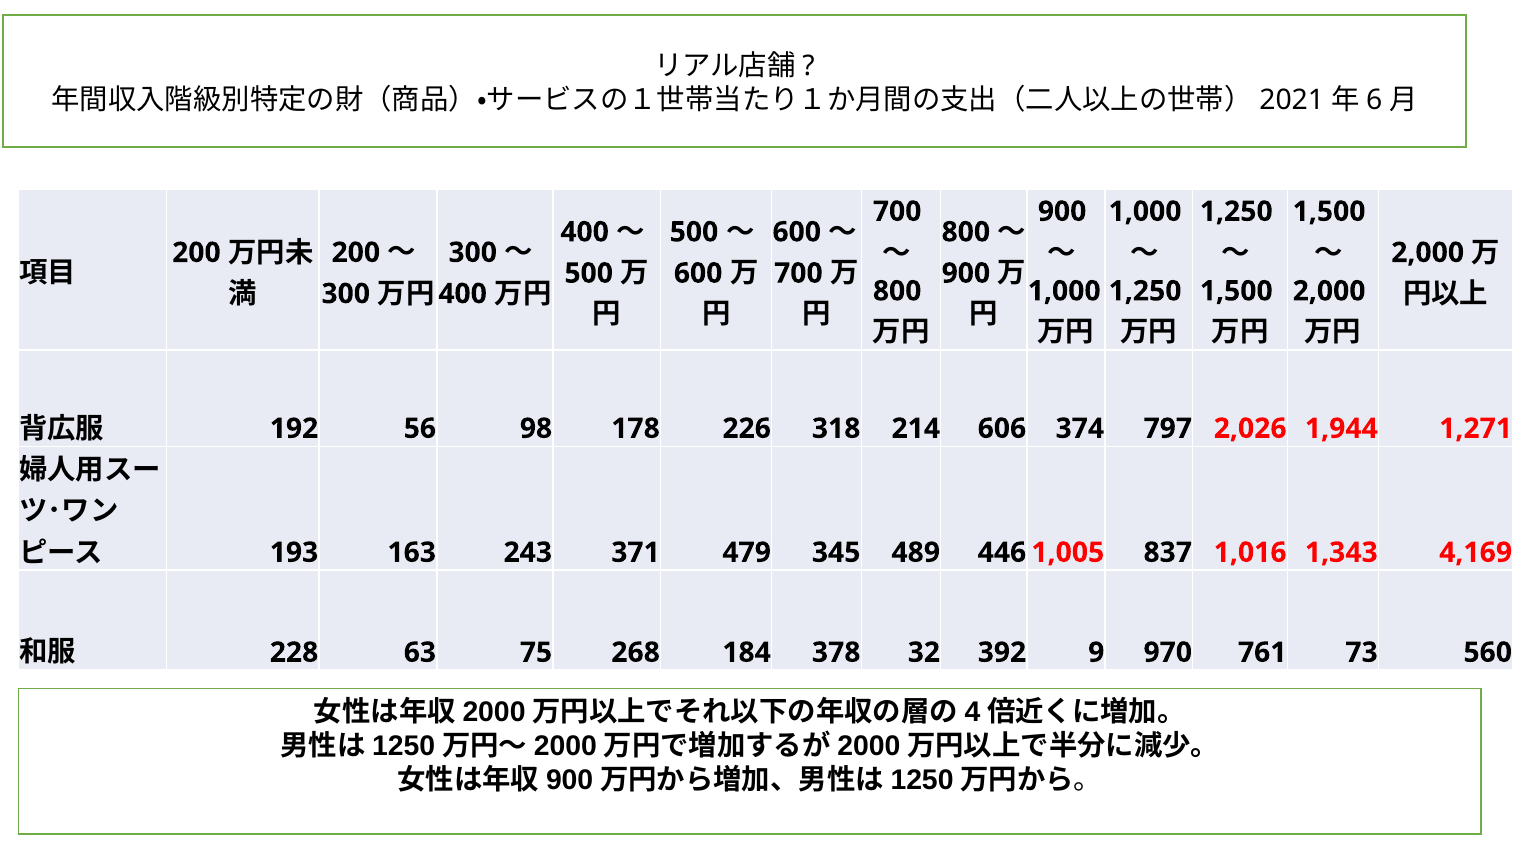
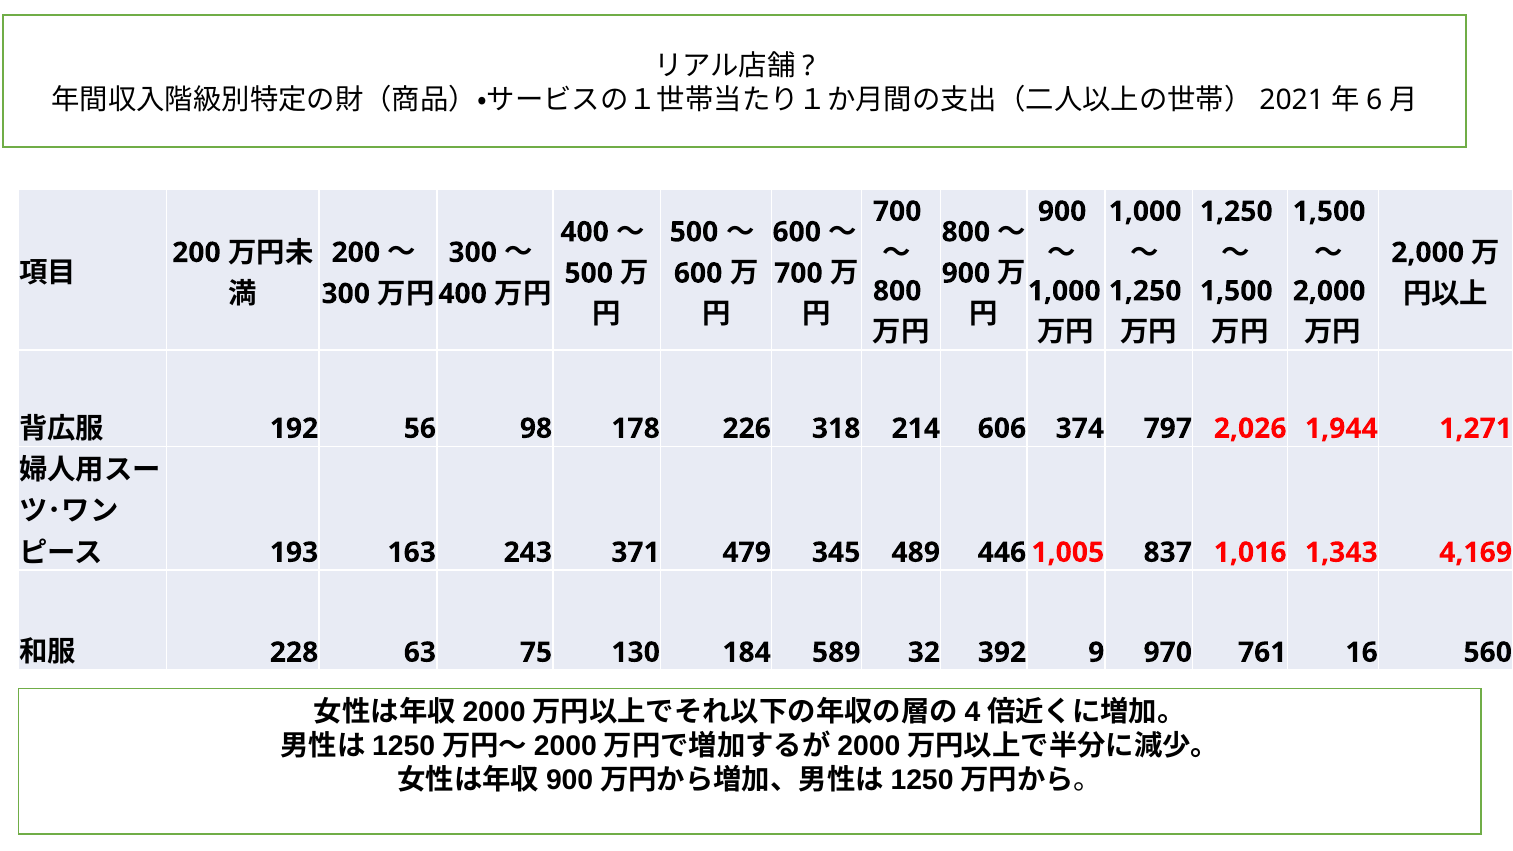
268: 268 -> 130 (636, 652)
378: 378 -> 589 (836, 652)
73: 73 -> 16 (1362, 652)
